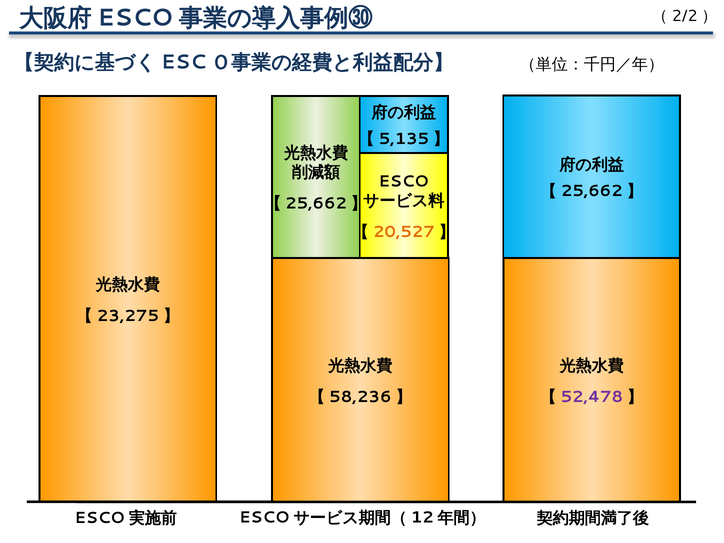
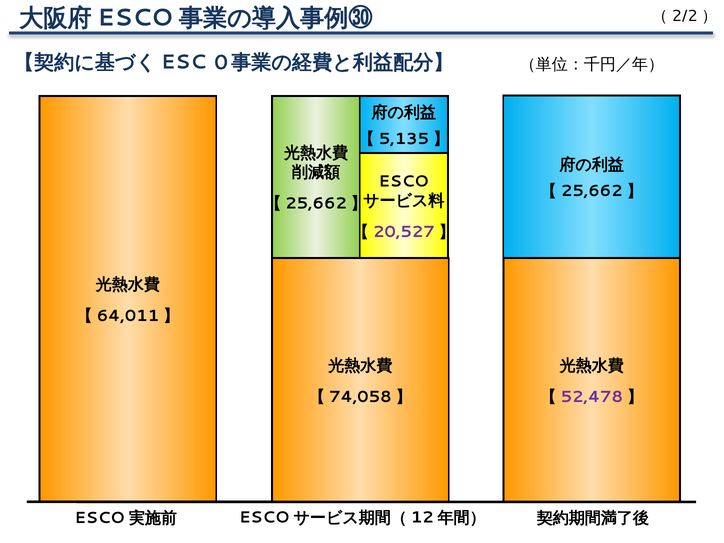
20,527 colour: orange -> purple (404, 232)
23,275: 23,275 -> 64,011 (128, 316)
58,236: 58,236 -> 74,058 (360, 397)
